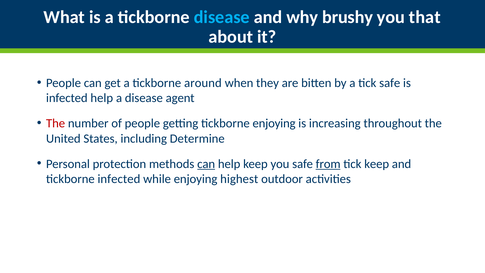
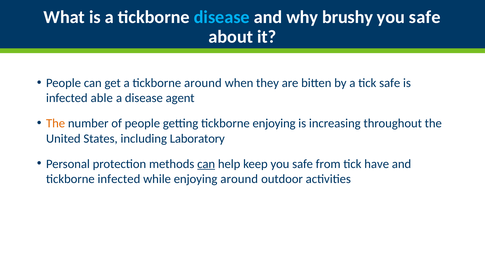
that: that -> safe (425, 17)
infected help: help -> able (102, 98)
The colour: red -> orange (56, 123)
Determine: Determine -> Laboratory (197, 138)
from underline: present -> none (328, 164)
tick keep: keep -> have (377, 164)
enjoying highest: highest -> around (239, 179)
